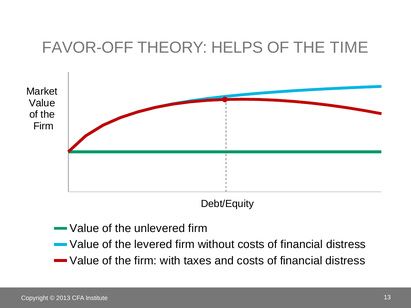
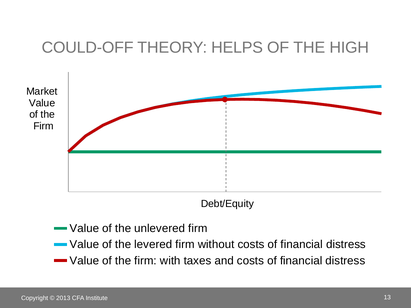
FAVOR-OFF: FAVOR-OFF -> COULD-OFF (88, 48)
TIME: TIME -> HIGH (349, 48)
